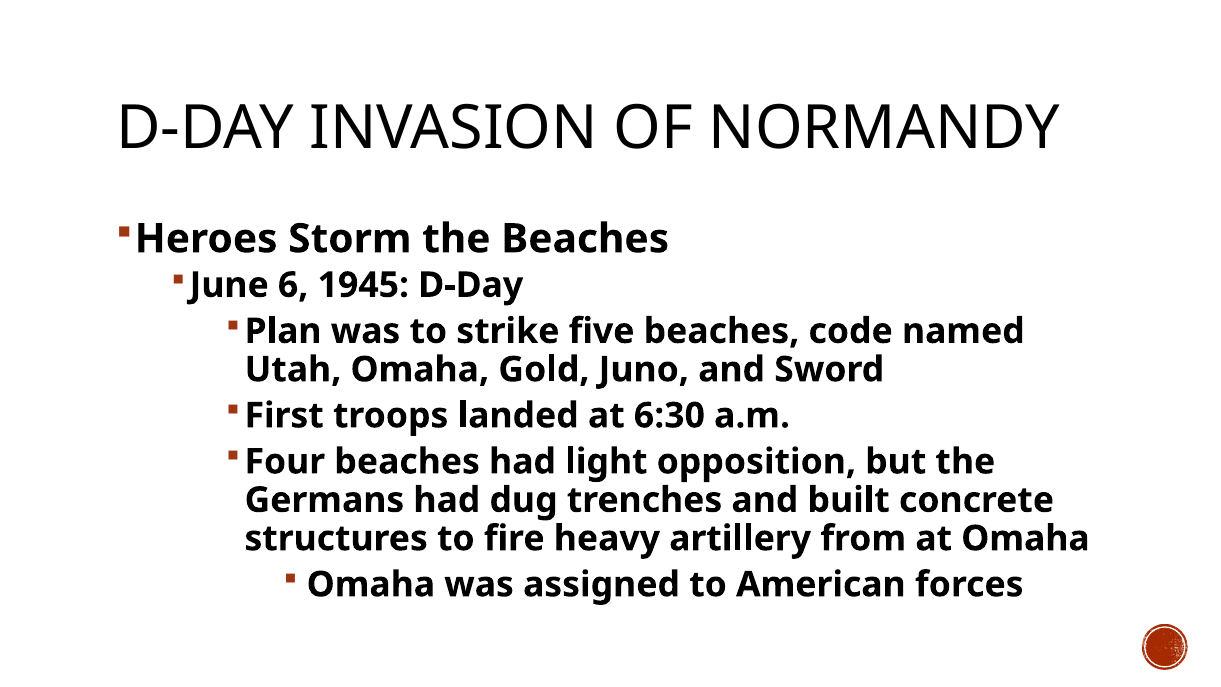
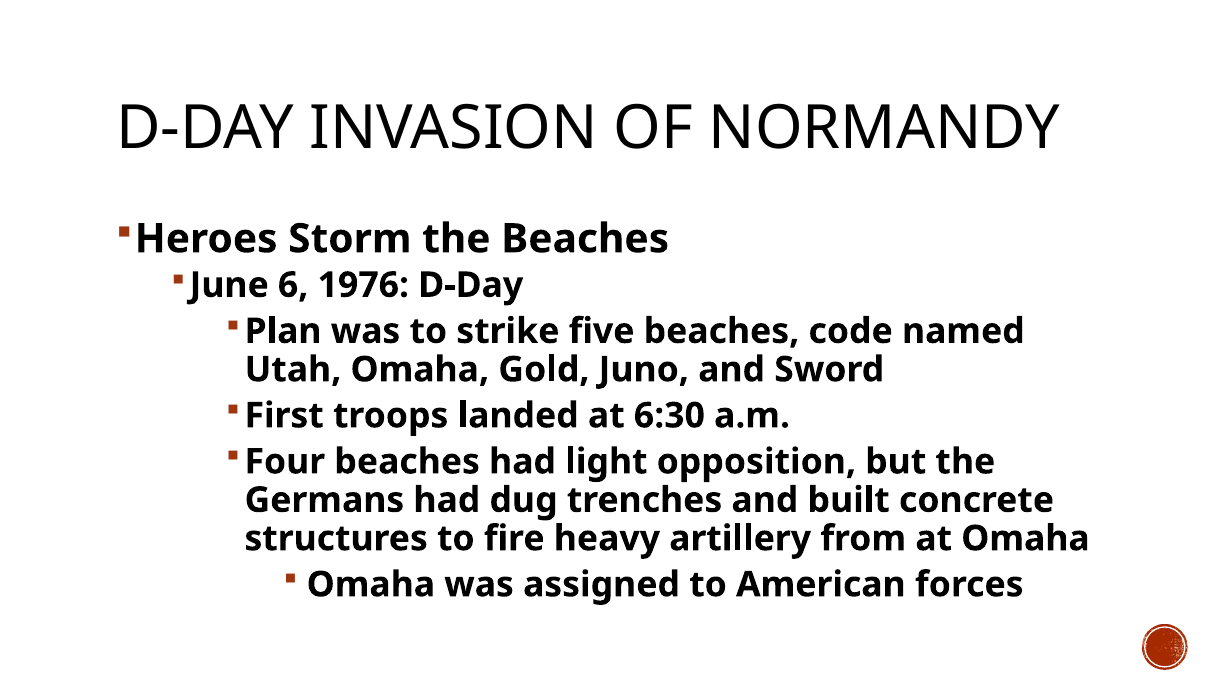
1945: 1945 -> 1976 (363, 285)
